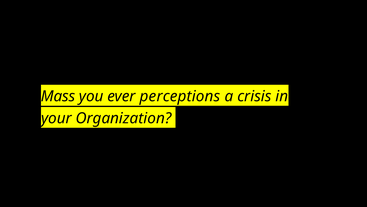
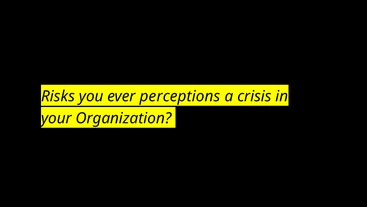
Mass: Mass -> Risks (58, 96)
